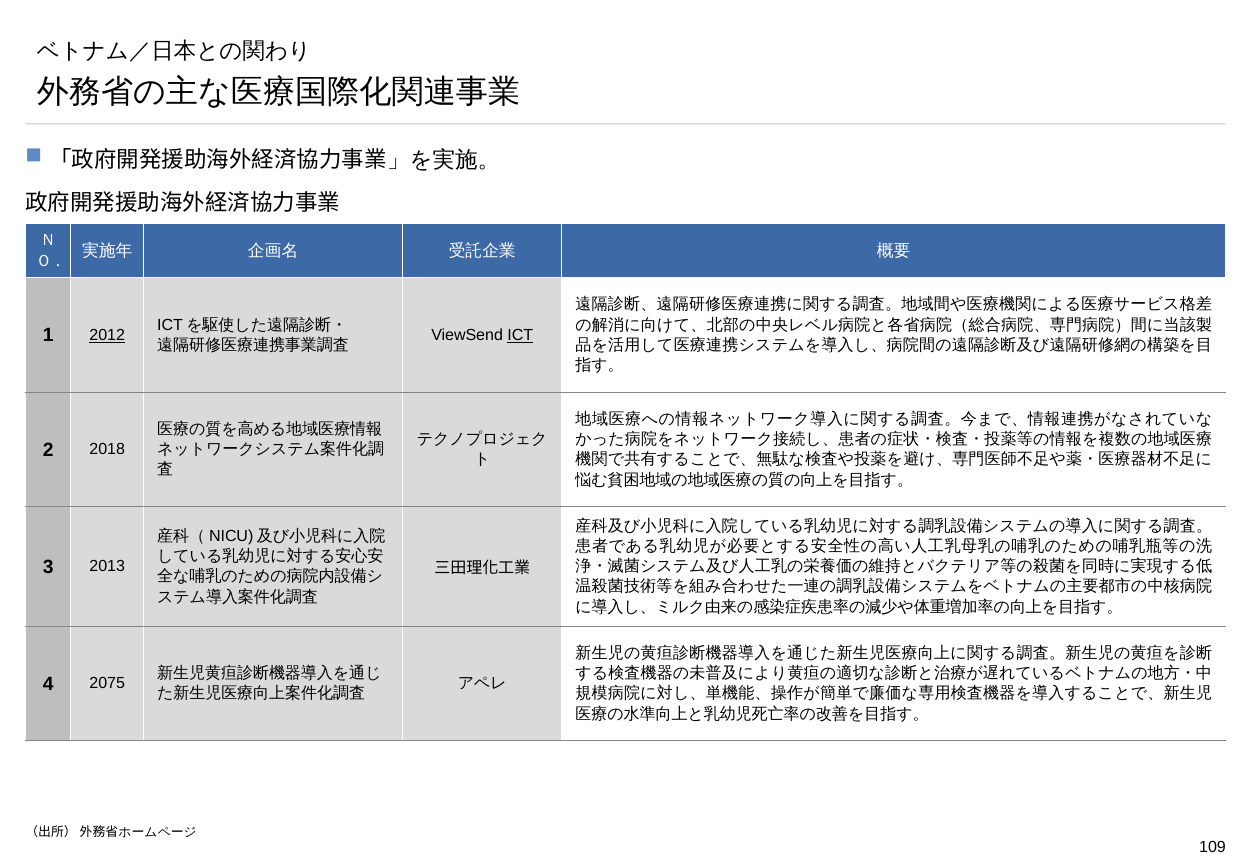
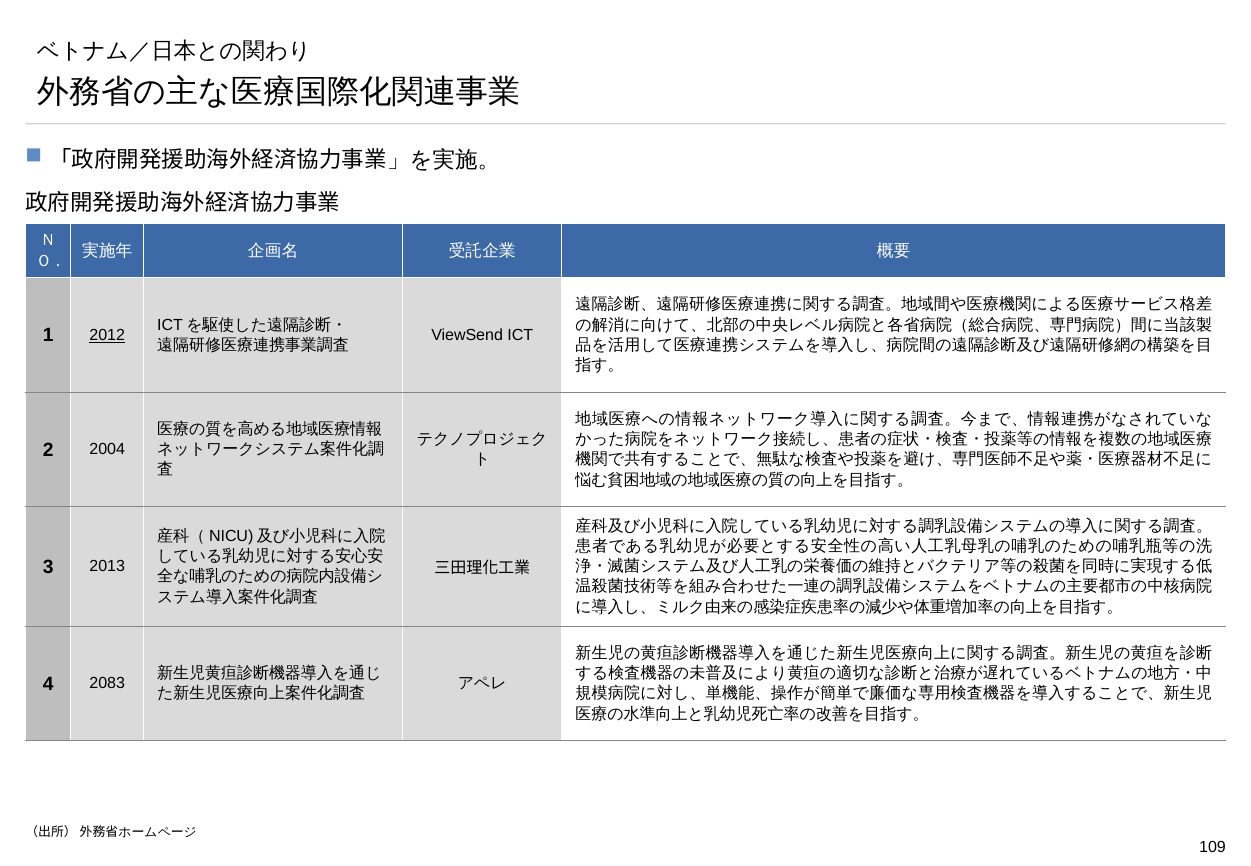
ICT underline: present -> none (520, 335)
2018: 2018 -> 2004 (107, 450)
2075: 2075 -> 2083 (107, 684)
